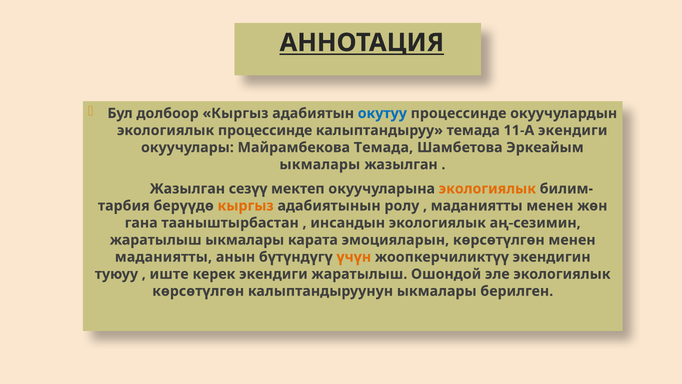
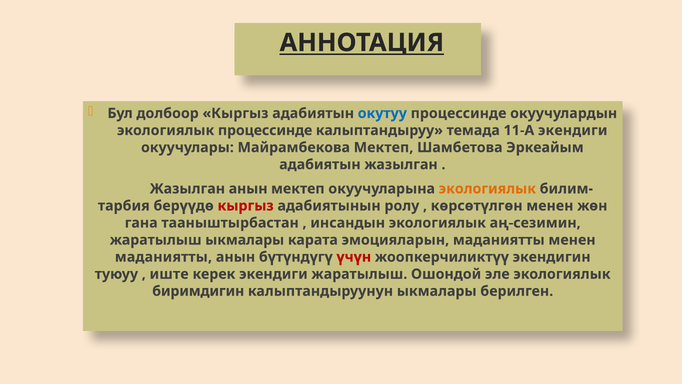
Майрамбекова Темада: Темада -> Мектеп (384, 147)
ыкмалары: ыкмалары -> адабиятын (320, 164)
Жазылган сезүү: сезүү -> анын (248, 189)
кыргыз colour: orange -> red (246, 206)
маданиятты: маданиятты -> көрсөтүлгөн (477, 206)
эмоцияларын көрсөтүлгөн: көрсөтүлгөн -> маданиятты (499, 240)
үчүн colour: orange -> red (354, 257)
көрсөтүлгөн: көрсөтүлгөн -> биримдигин (198, 291)
